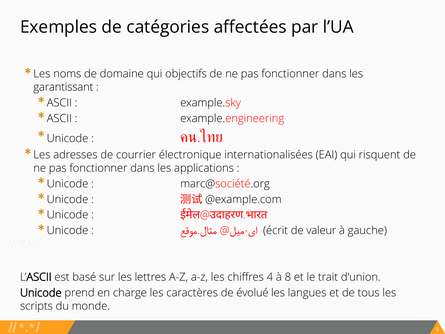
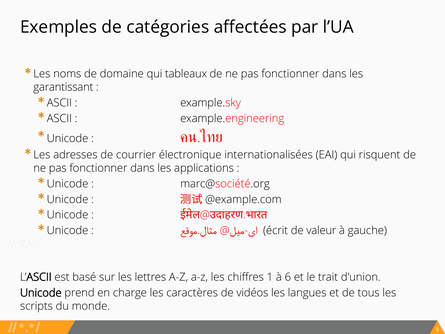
objectifs: objectifs -> tableaux (186, 74)
4: 4 -> 1 (270, 277)
8: 8 -> 6 (288, 277)
évolué: évolué -> vidéos (252, 293)
